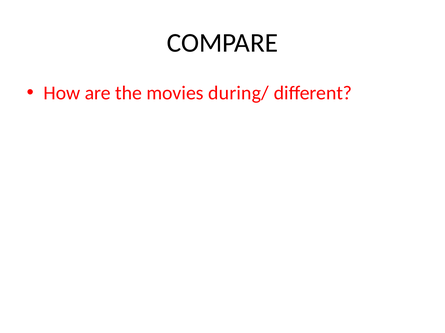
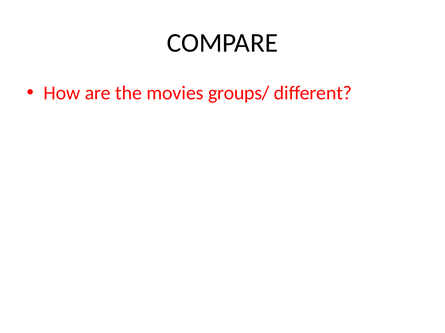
during/: during/ -> groups/ (239, 93)
